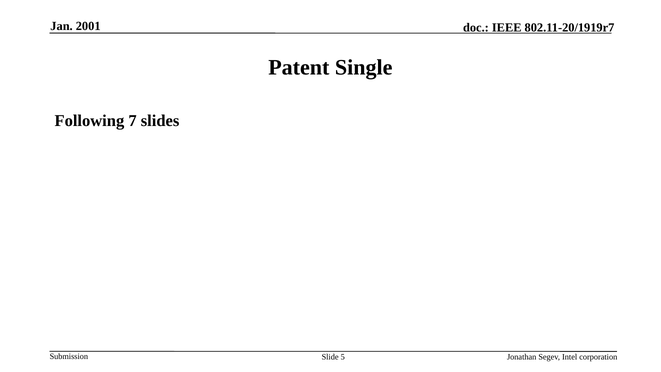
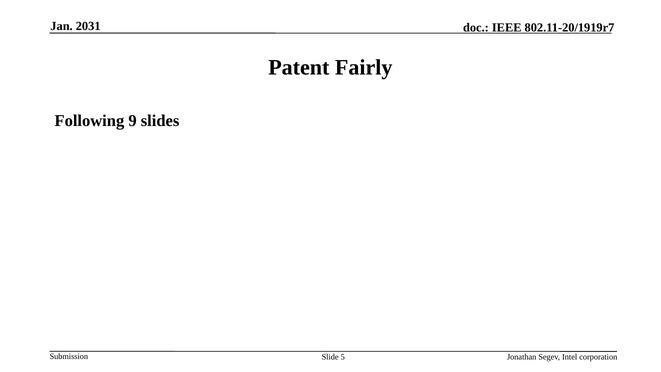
2001: 2001 -> 2031 (88, 26)
Single: Single -> Fairly (364, 68)
7: 7 -> 9 (133, 121)
